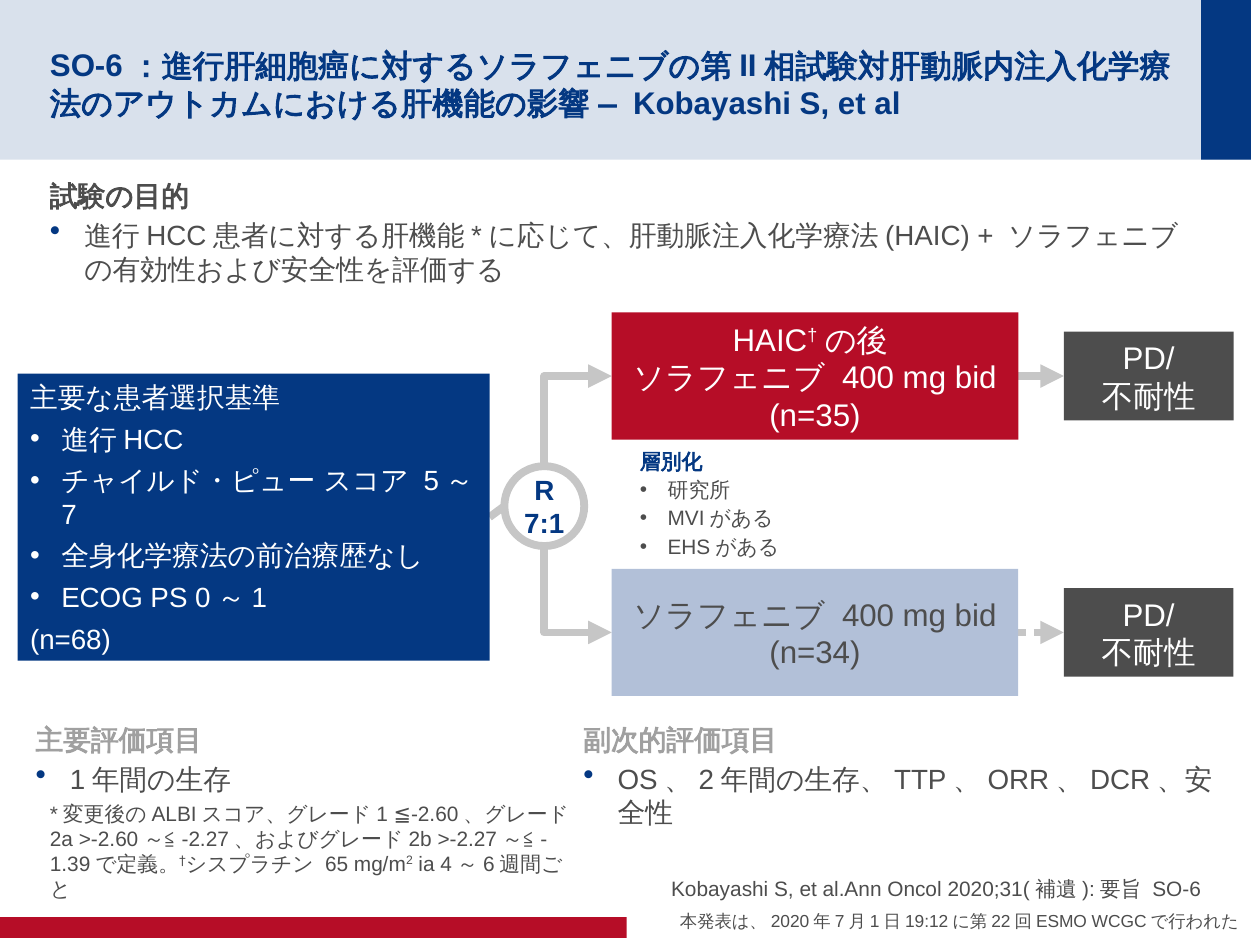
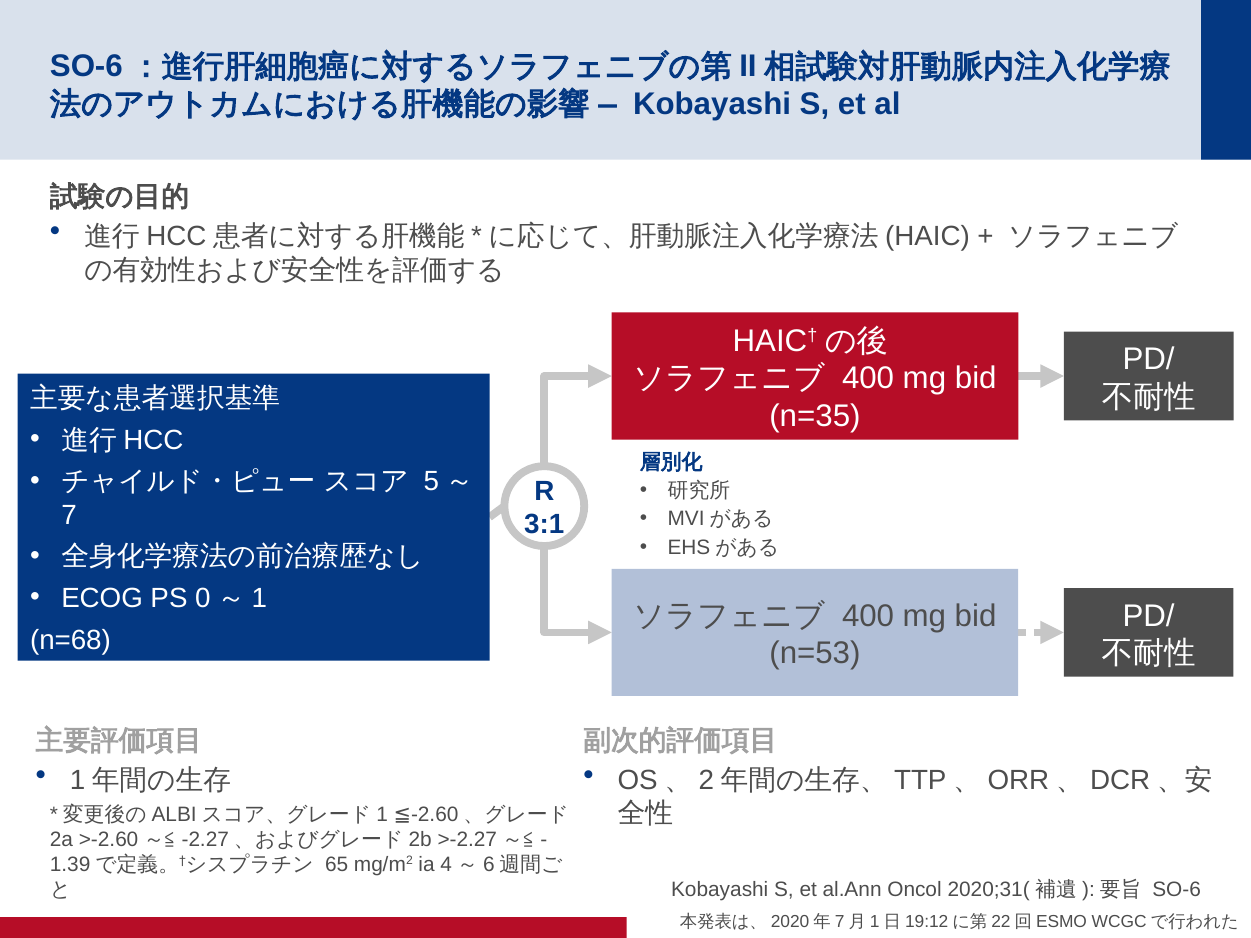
7:1: 7:1 -> 3:1 (544, 525)
n=34: n=34 -> n=53 (815, 654)
